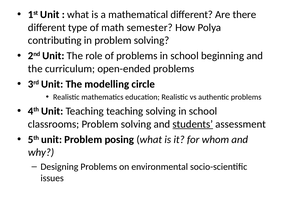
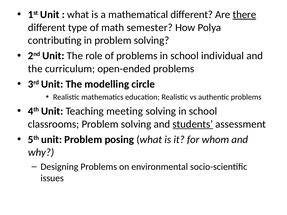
there underline: none -> present (244, 15)
beginning: beginning -> individual (223, 56)
Teaching teaching: teaching -> meeting (125, 111)
